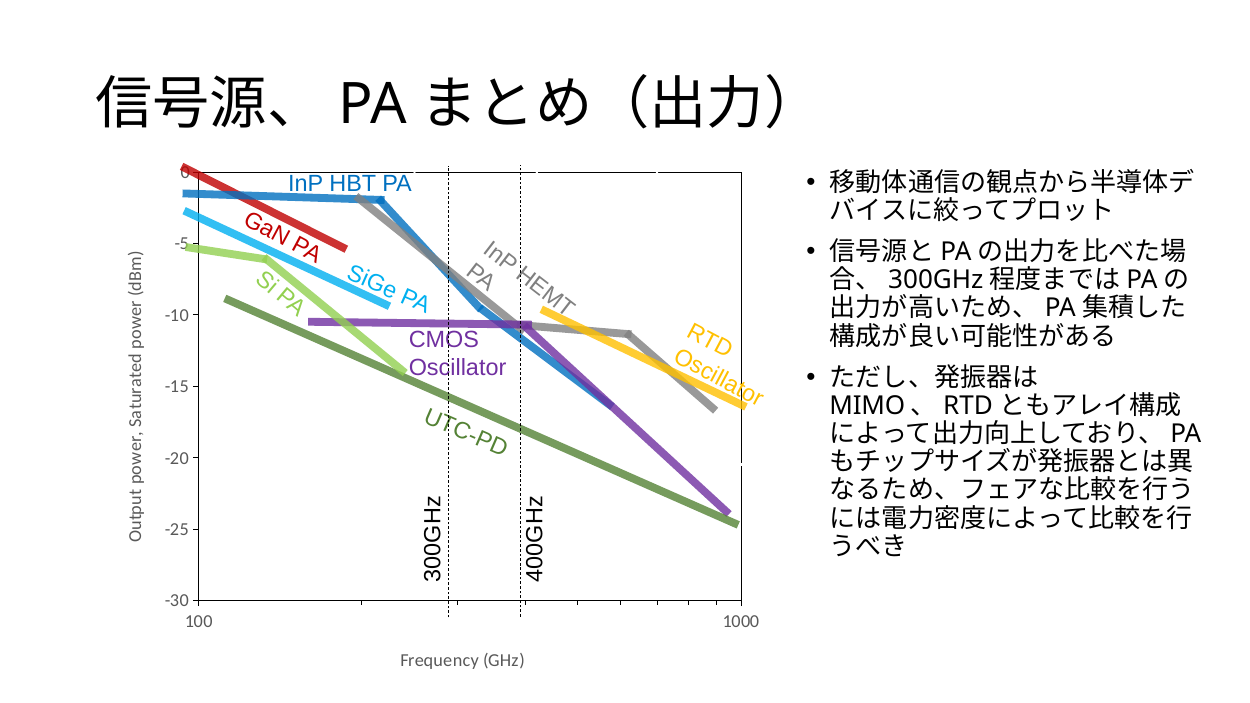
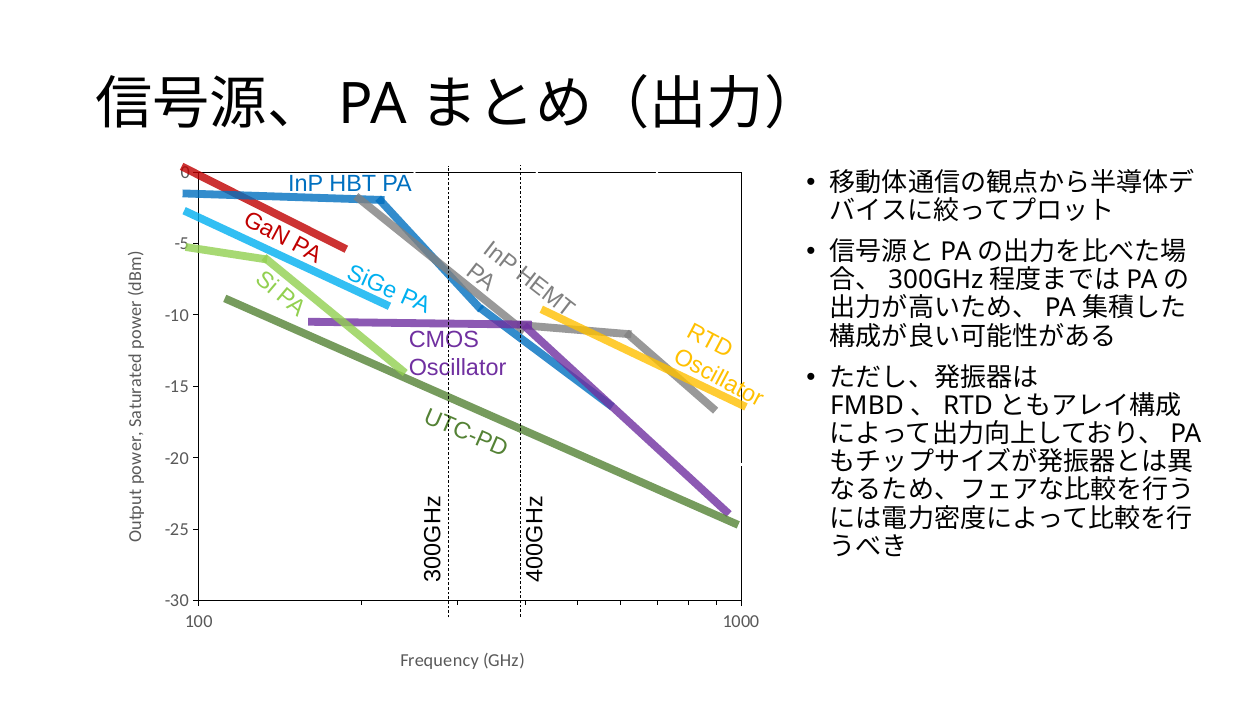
MIMO: MIMO -> FMBD (867, 406)
